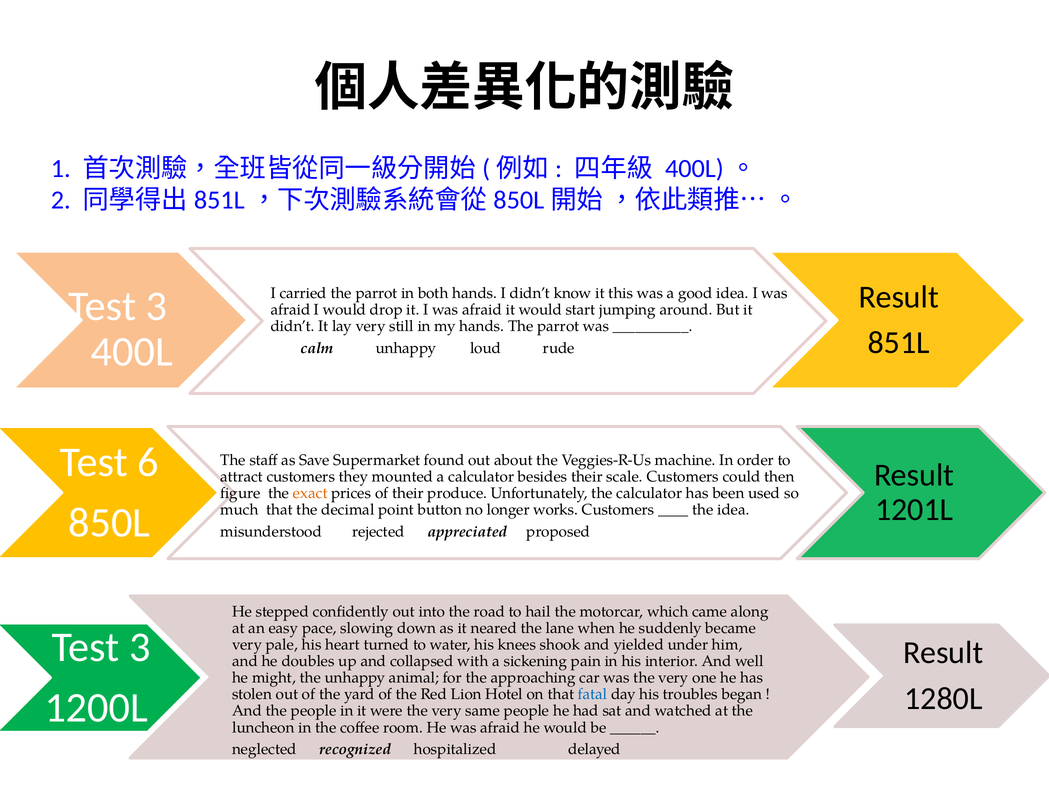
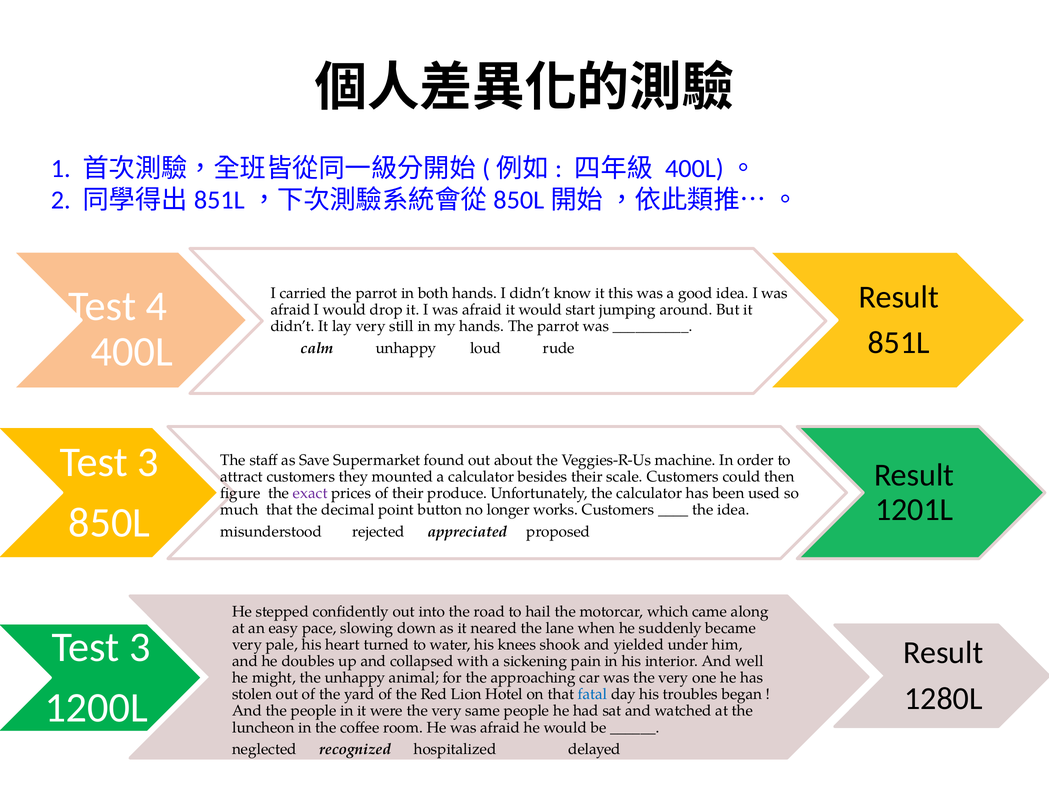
3: 3 -> 4 (156, 306)
6: 6 -> 3 (148, 462)
exact colour: orange -> purple (310, 493)
